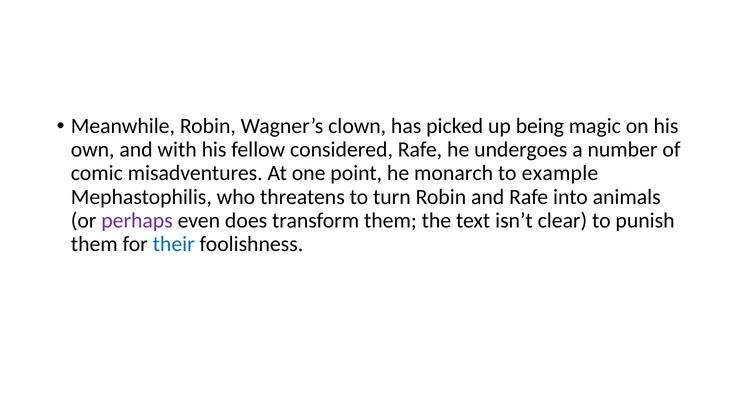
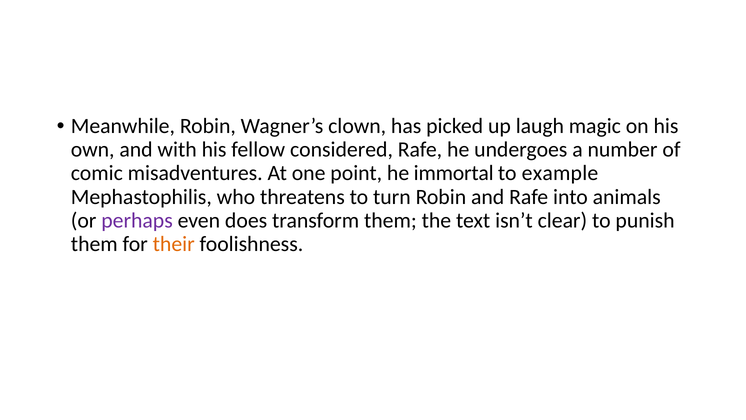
being: being -> laugh (540, 126)
monarch: monarch -> immortal (454, 173)
their colour: blue -> orange (174, 244)
